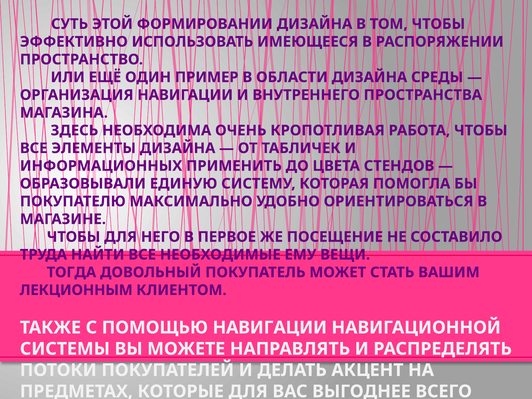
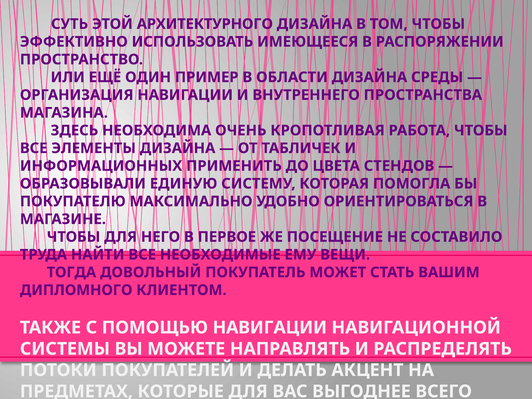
ФОРМИРОВАНИИ: ФОРМИРОВАНИИ -> АРХИТЕКТУРНОГО (205, 24)
ЛЕКЦИОННЫМ: ЛЕКЦИОННЫМ -> ДИПЛОМНОГО (76, 290)
